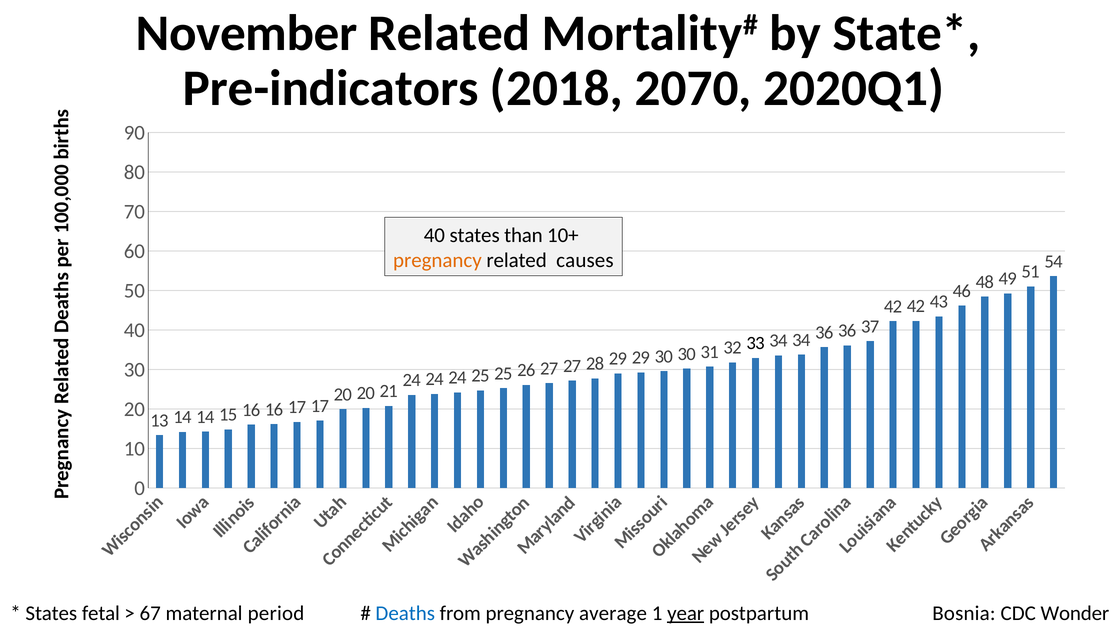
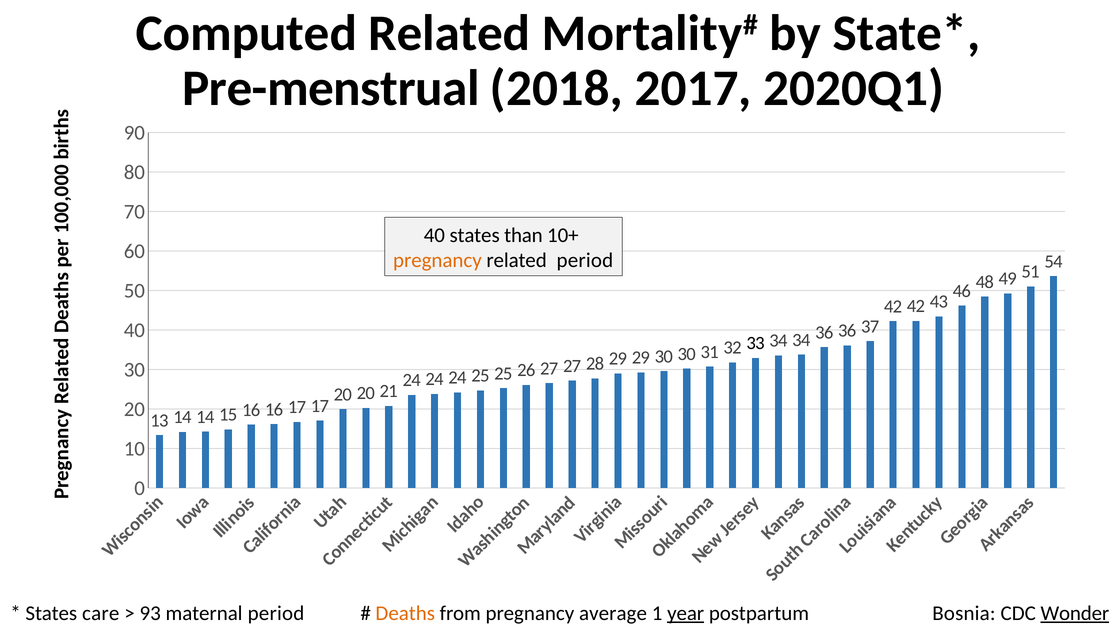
November: November -> Computed (246, 33)
Pre-indicators: Pre-indicators -> Pre-menstrual (331, 89)
2070: 2070 -> 2017 (693, 89)
related causes: causes -> period (585, 261)
fetal: fetal -> care (101, 614)
67: 67 -> 93 (150, 614)
Deaths colour: blue -> orange (405, 614)
Wonder underline: none -> present (1075, 614)
